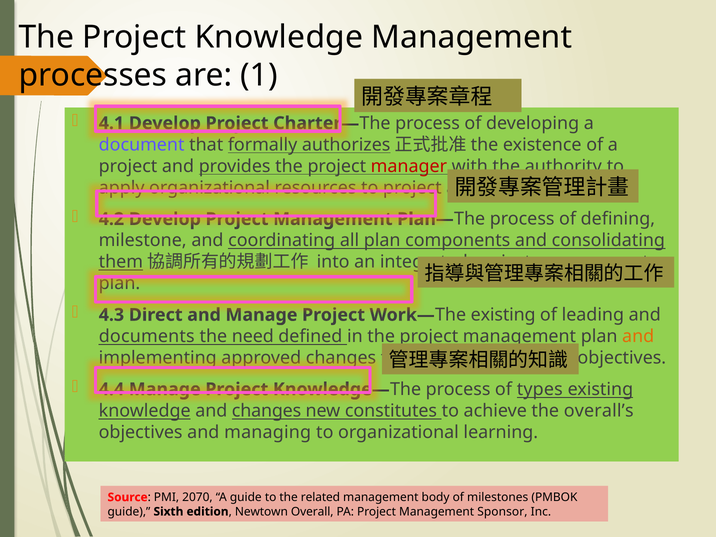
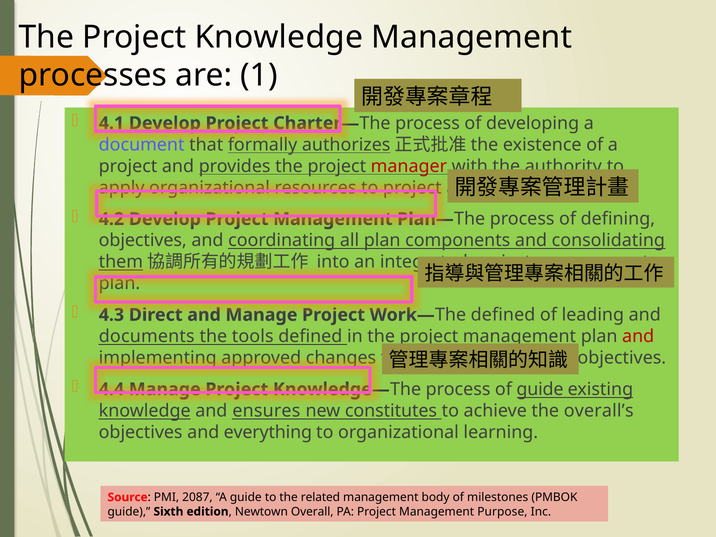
milestone: milestone -> objectives (143, 241)
The existing: existing -> defined (503, 315)
need: need -> tools (253, 336)
and colour: orange -> red (638, 336)
of types: types -> guide (540, 389)
and changes: changes -> ensures (266, 411)
managing: managing -> everything (268, 432)
2070: 2070 -> 2087 (197, 497)
Sponsor: Sponsor -> Purpose (502, 512)
